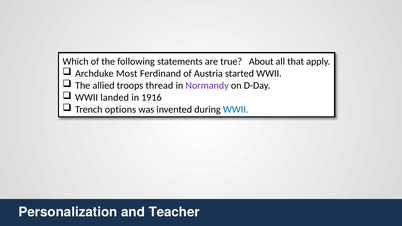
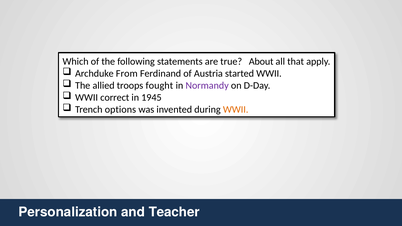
Most: Most -> From (127, 74)
thread: thread -> fought (159, 86)
landed: landed -> correct (115, 98)
1916: 1916 -> 1945 (151, 98)
WWII colour: blue -> orange (236, 110)
